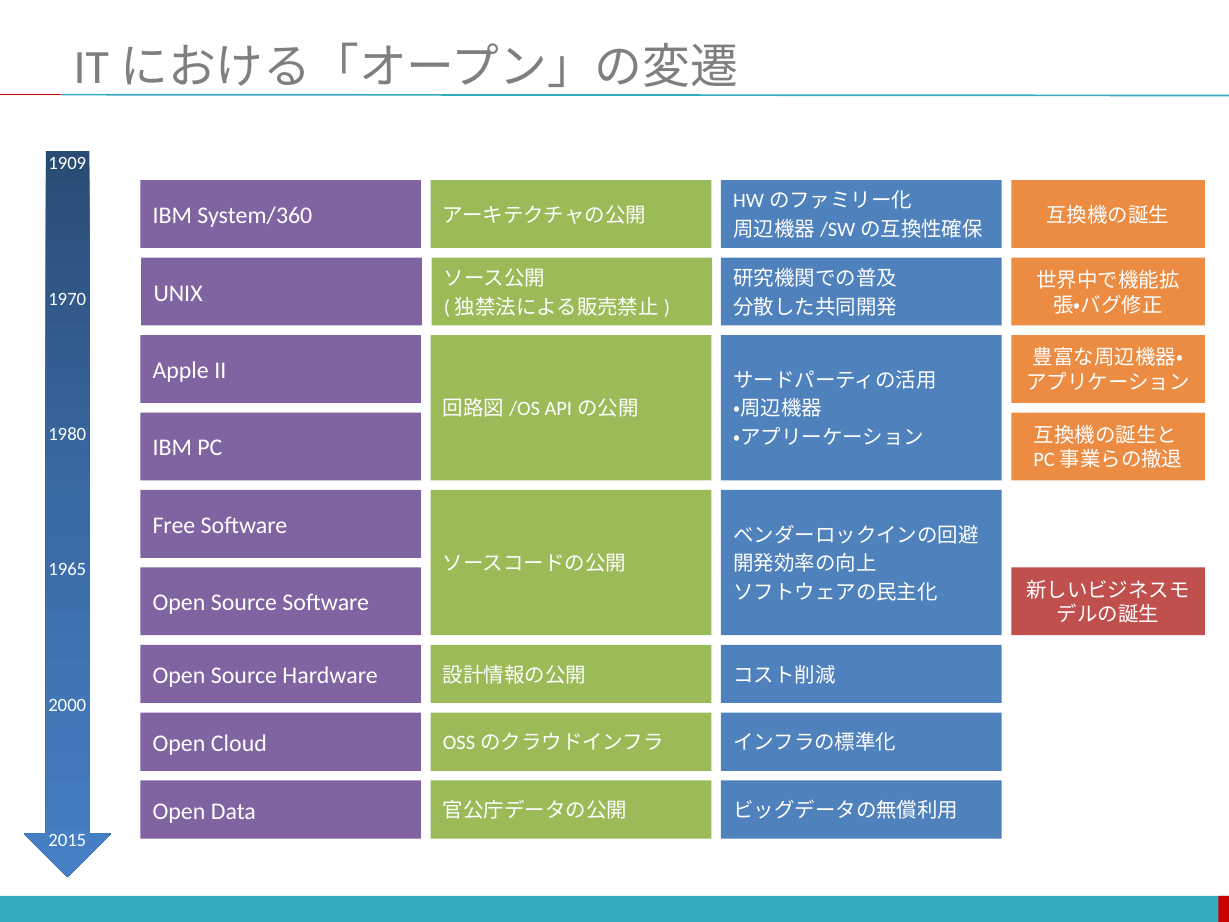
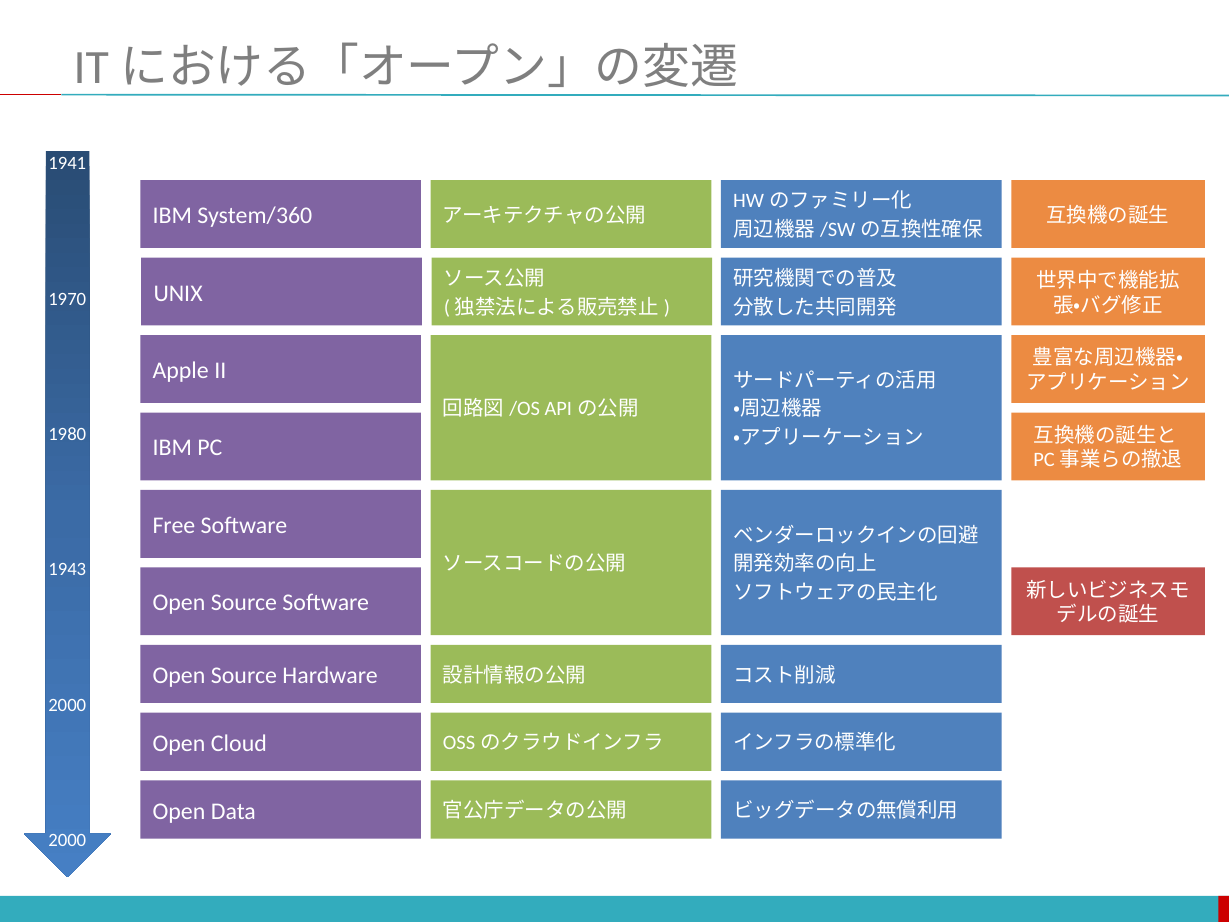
1909: 1909 -> 1941 (67, 164)
1965: 1965 -> 1943 (67, 569)
2015: 2015 -> 2000 (67, 840)
